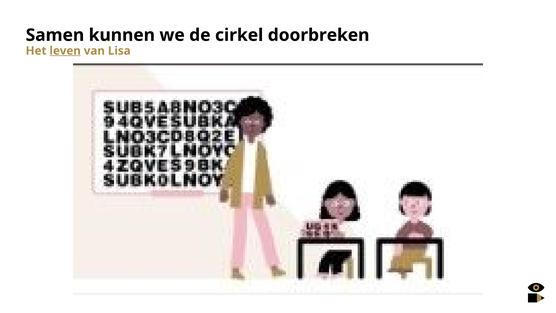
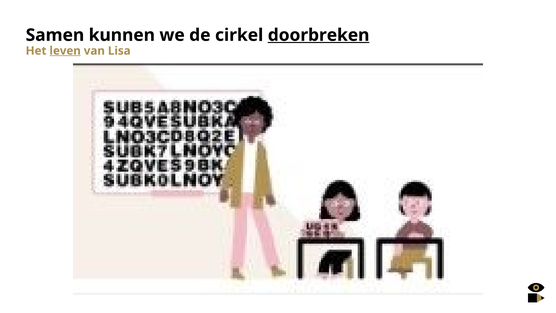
doorbreken underline: none -> present (319, 35)
